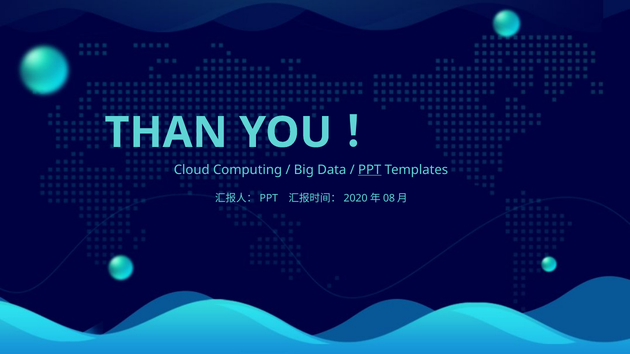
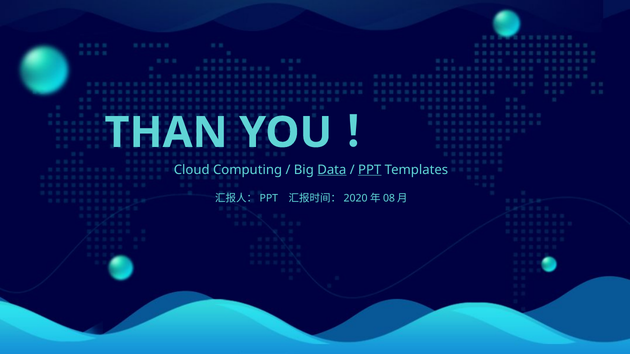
Data underline: none -> present (332, 170)
